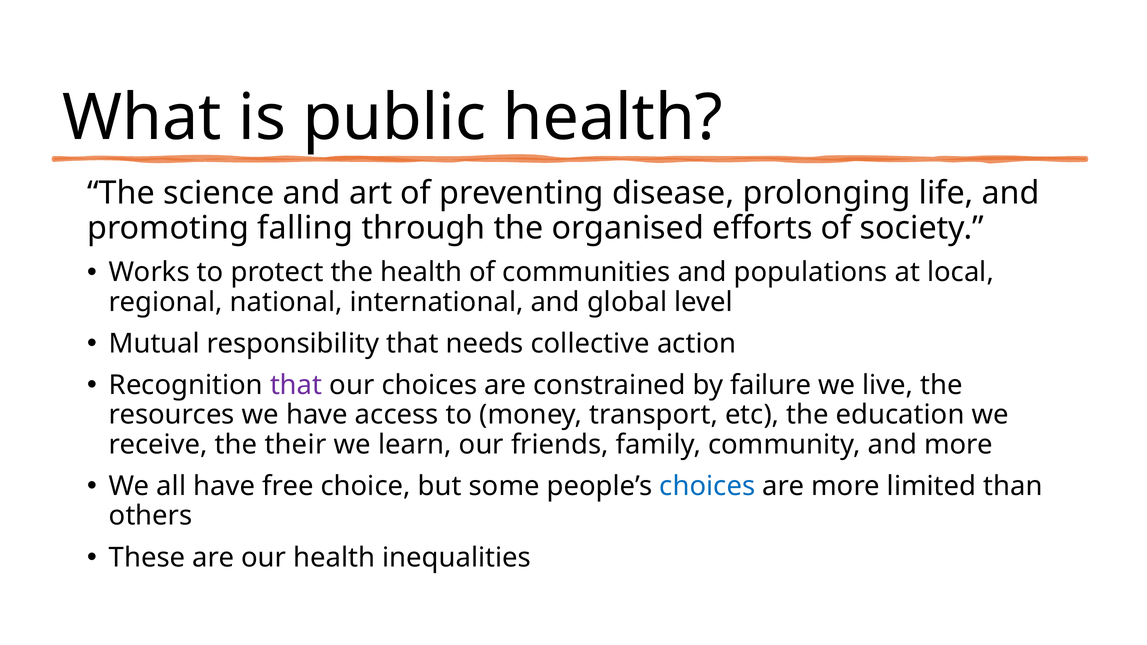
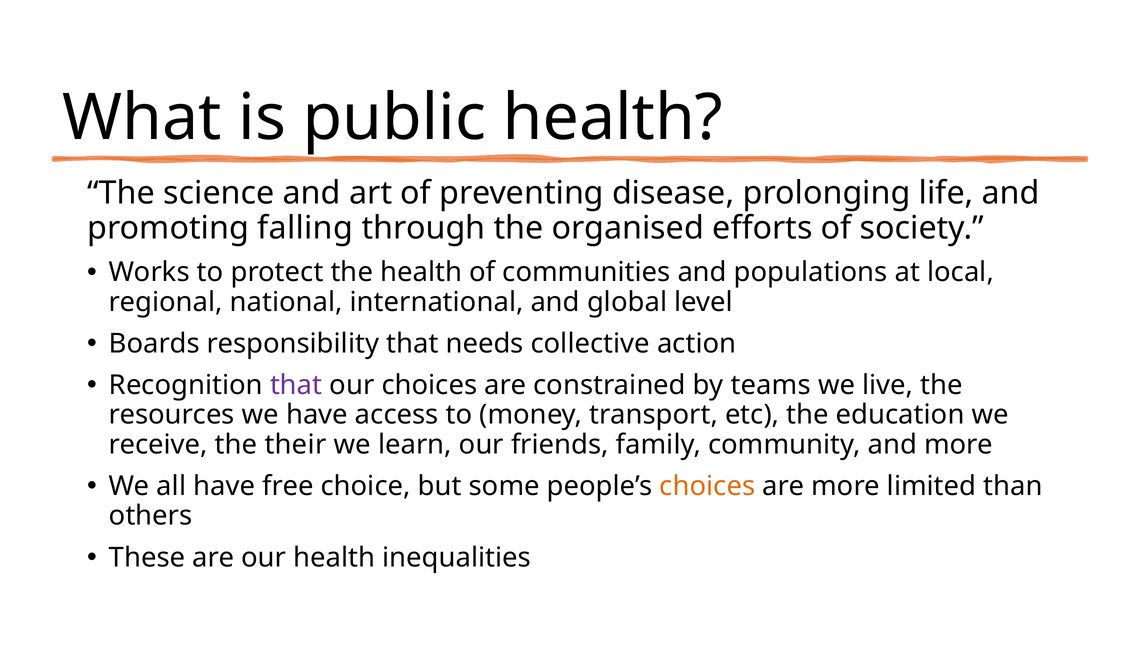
Mutual: Mutual -> Boards (154, 344)
failure: failure -> teams (771, 385)
choices colour: blue -> orange (707, 486)
